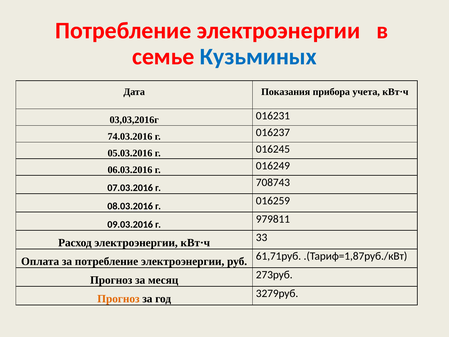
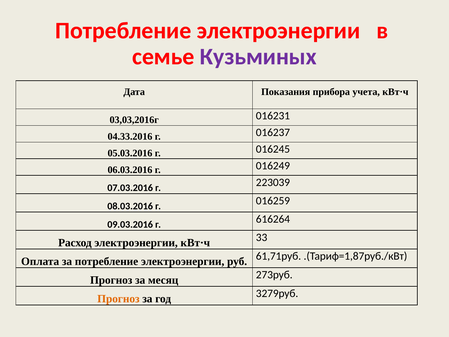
Кузьминых colour: blue -> purple (258, 57)
74.03.2016: 74.03.2016 -> 04.33.2016 (130, 137)
708743: 708743 -> 223039 (273, 182)
979811: 979811 -> 616264 (273, 219)
